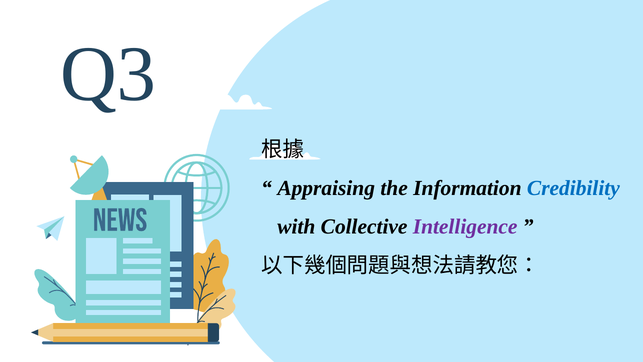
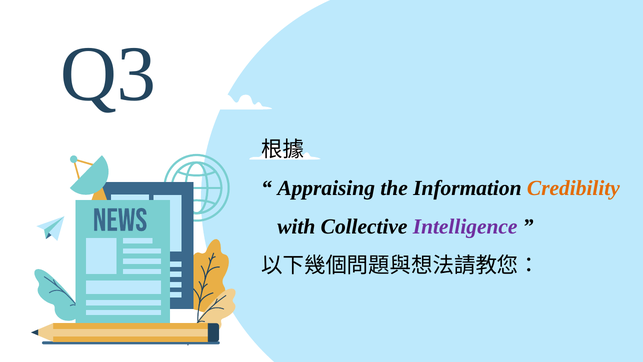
Credibility colour: blue -> orange (573, 188)
